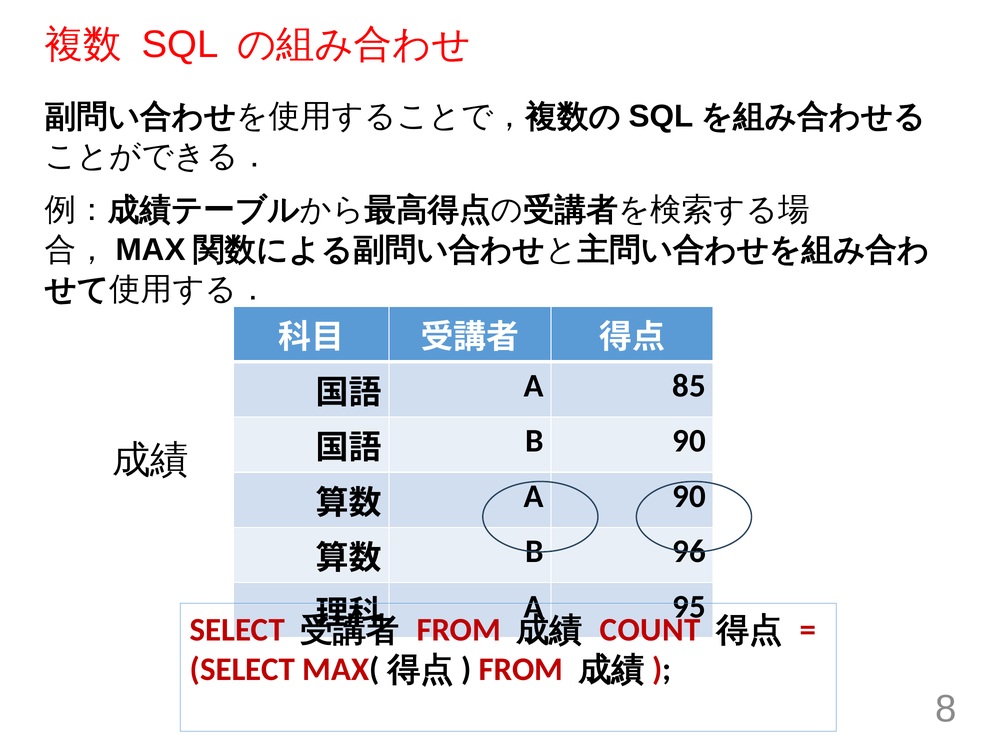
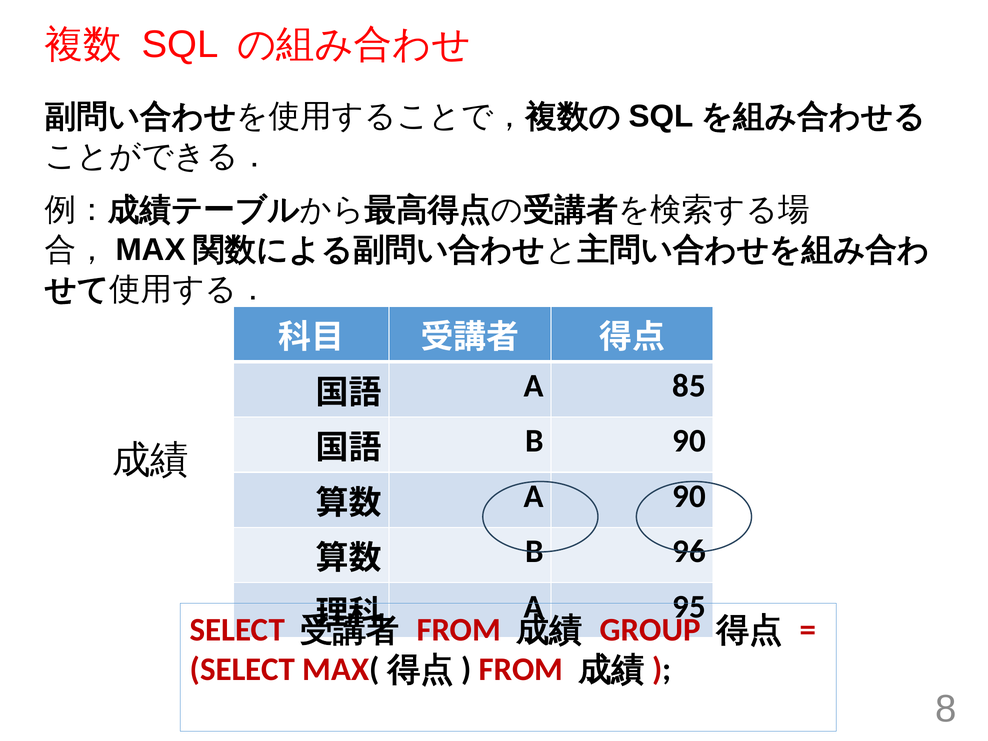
COUNT: COUNT -> GROUP (650, 630)
